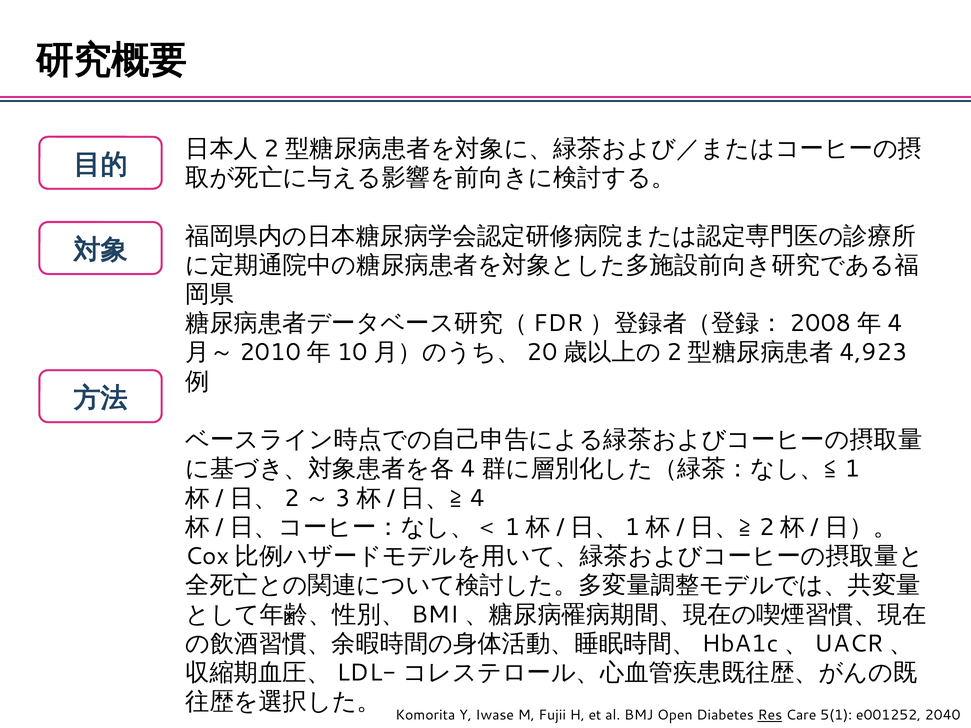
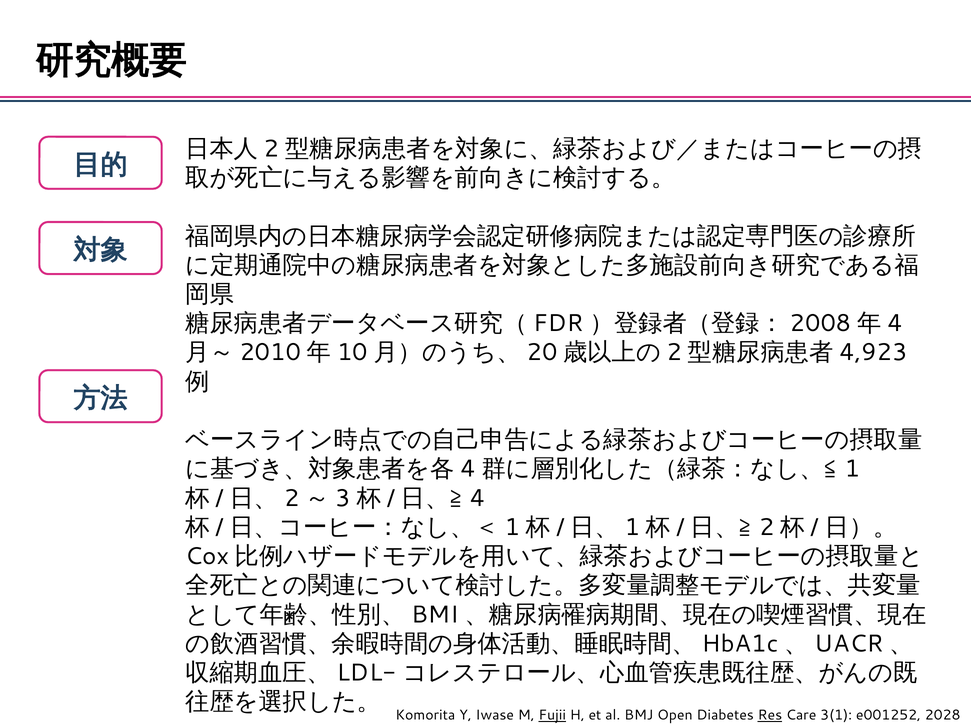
Fujii underline: none -> present (552, 716)
5(1: 5(1 -> 3(1 (836, 716)
2040: 2040 -> 2028 (943, 716)
